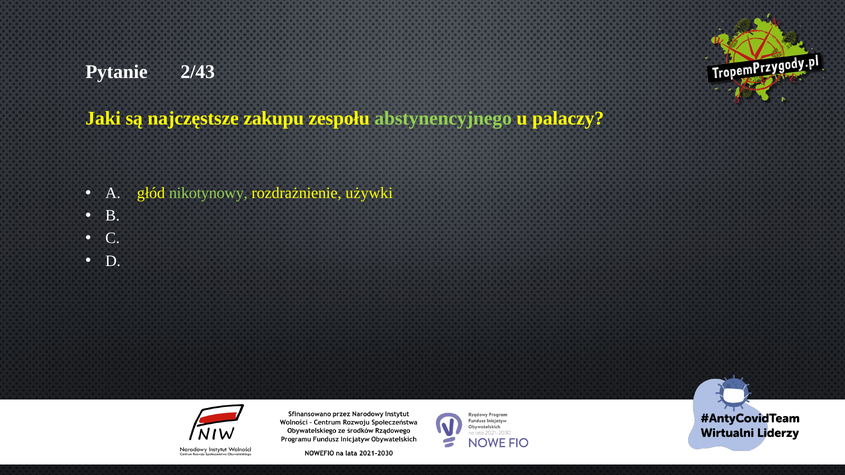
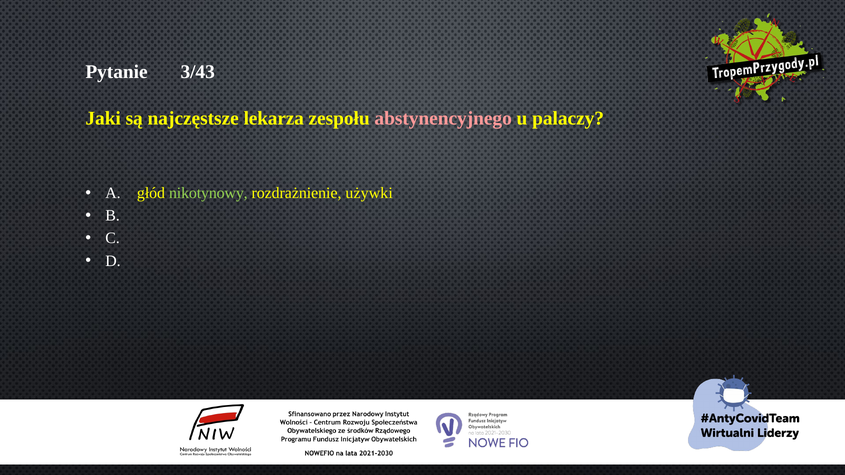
2/43: 2/43 -> 3/43 (198, 72)
zakupu: zakupu -> lekarza (274, 118)
abstynencyjnego colour: light green -> pink (443, 118)
